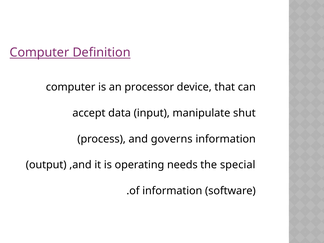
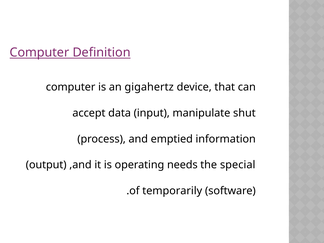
processor: processor -> gigahertz (149, 87)
governs: governs -> emptied (172, 139)
of information: information -> temporarily (172, 191)
